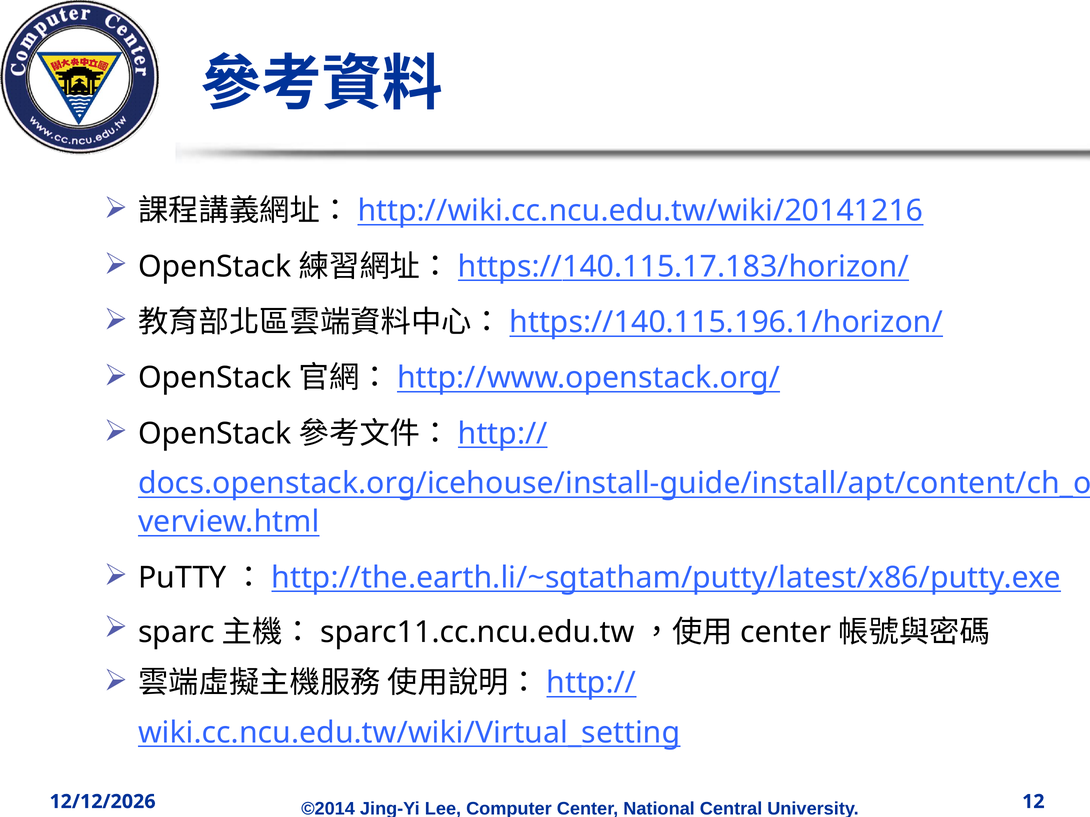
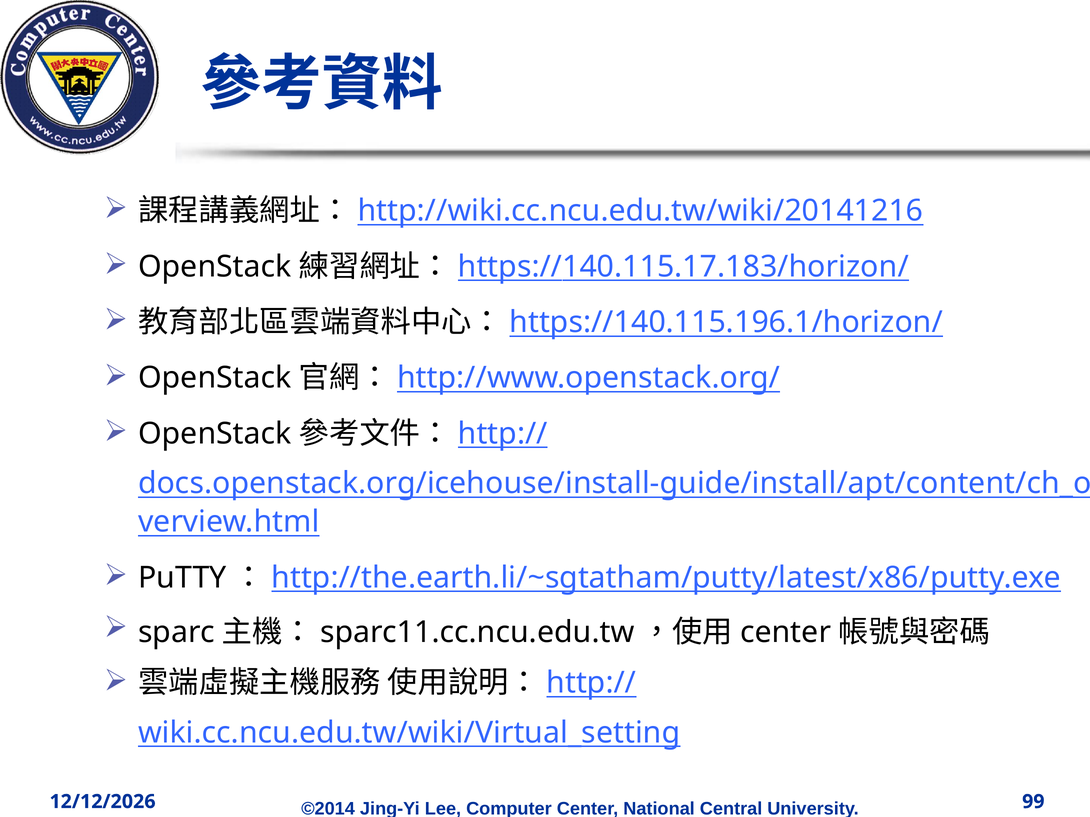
12: 12 -> 99 (1033, 802)
